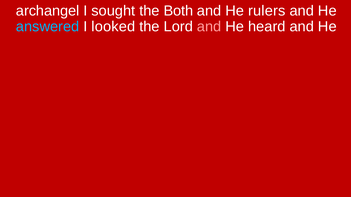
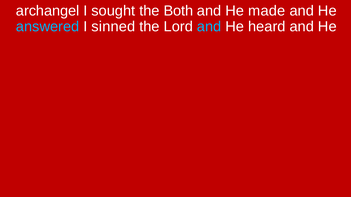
rulers: rulers -> made (267, 11)
looked: looked -> sinned (113, 27)
and colour: pink -> light blue (209, 27)
